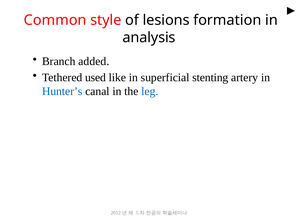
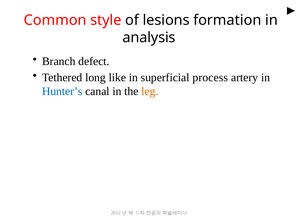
added: added -> defect (94, 61)
used: used -> long (95, 78)
stenting: stenting -> process (210, 78)
leg colour: blue -> orange (150, 92)
